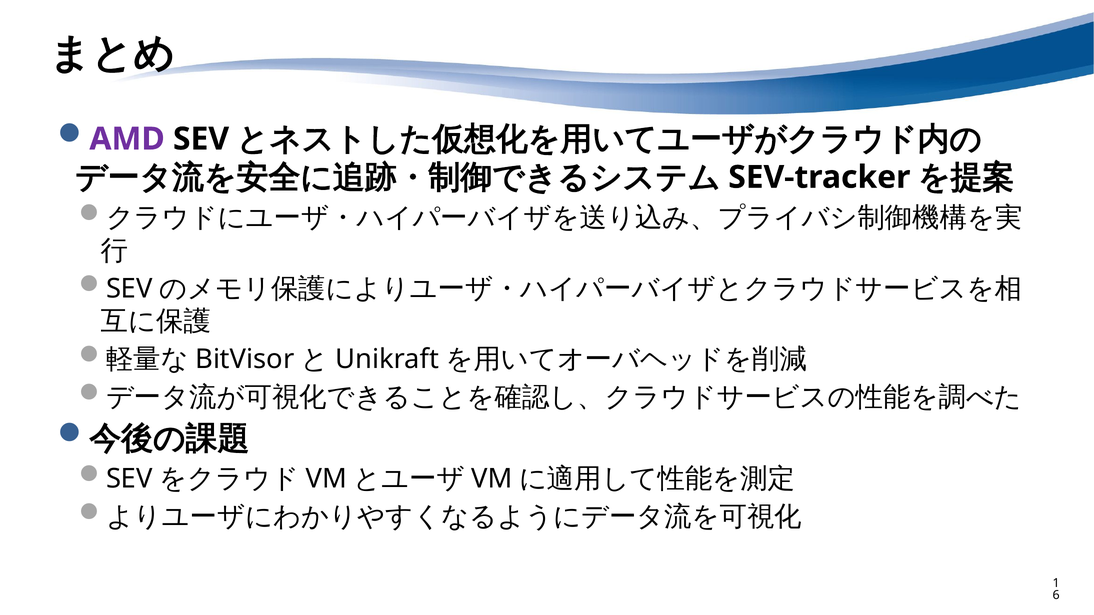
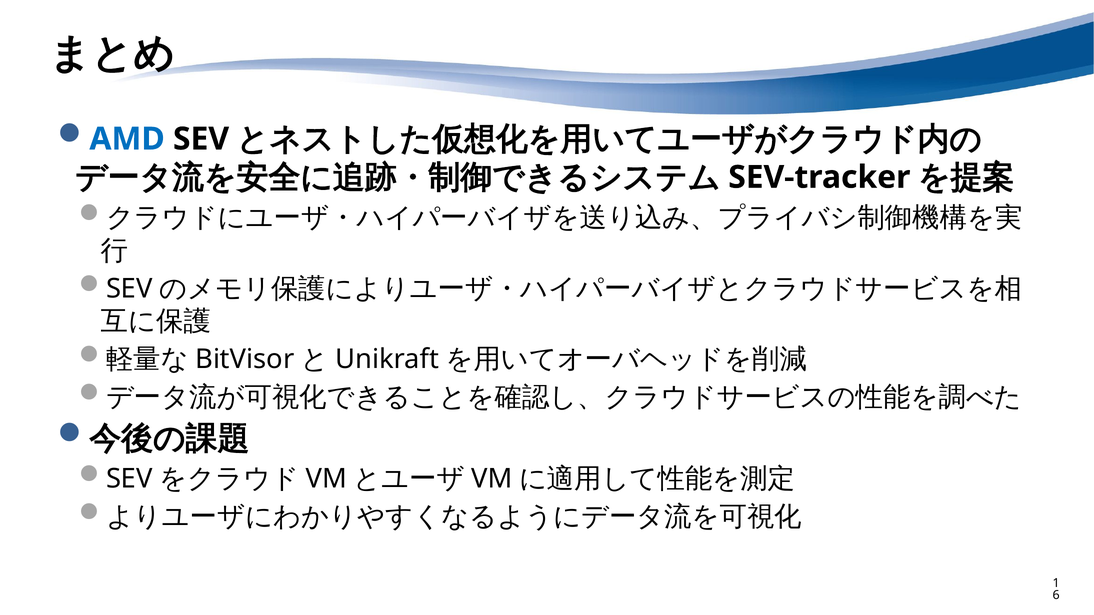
AMD colour: purple -> blue (127, 139)
